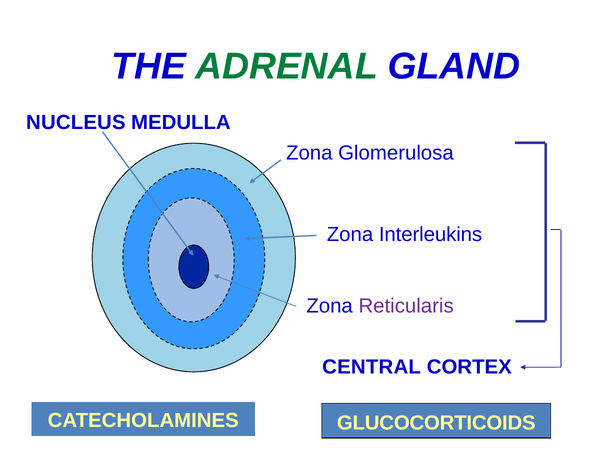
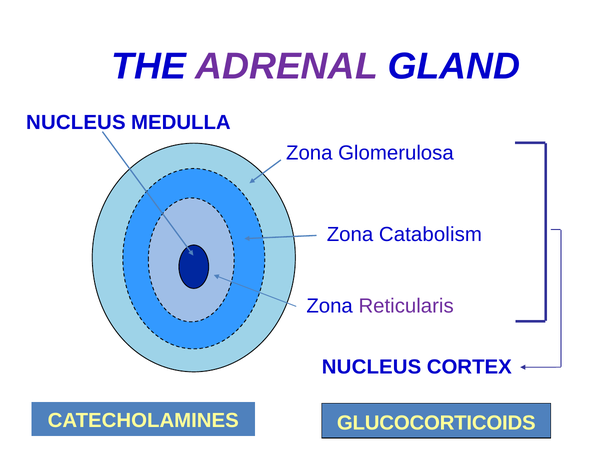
ADRENAL colour: green -> purple (286, 66)
Interleukins: Interleukins -> Catabolism (430, 235)
CENTRAL: CENTRAL -> NUCLEUS (372, 367)
